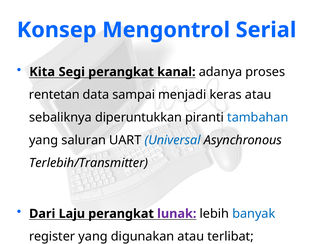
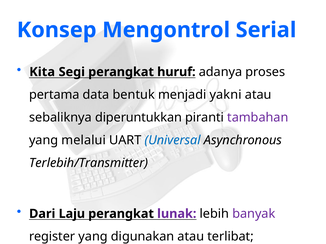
kanal: kanal -> huruf (176, 72)
rentetan: rentetan -> pertama (54, 95)
sampai: sampai -> bentuk (134, 95)
keras: keras -> yakni (226, 95)
tambahan colour: blue -> purple (258, 118)
saluran: saluran -> melalui (84, 141)
banyak colour: blue -> purple (254, 214)
